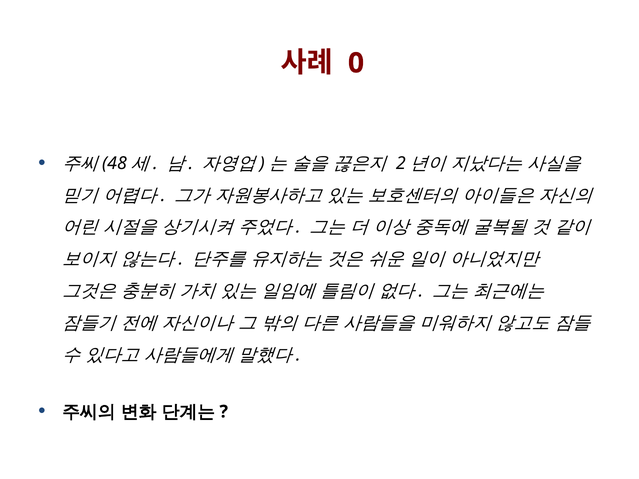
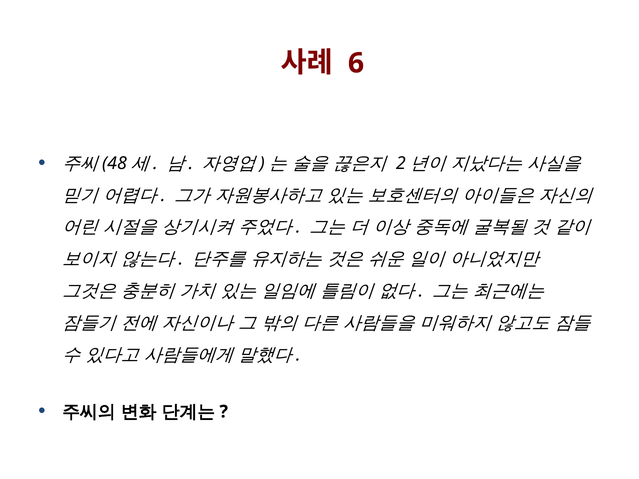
0: 0 -> 6 (356, 63)
